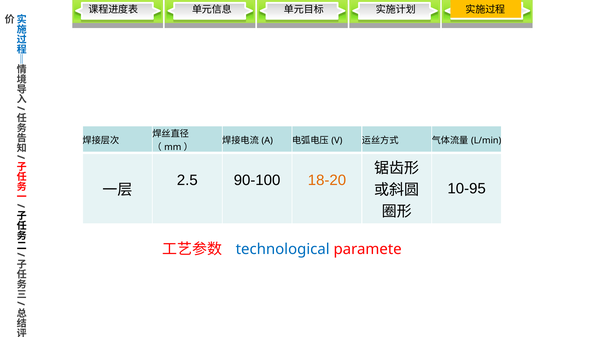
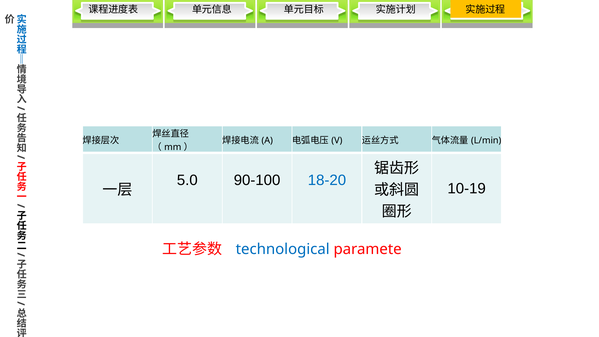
2.5: 2.5 -> 5.0 (187, 180)
18-20 colour: orange -> blue (327, 180)
10-95: 10-95 -> 10-19 (467, 188)
